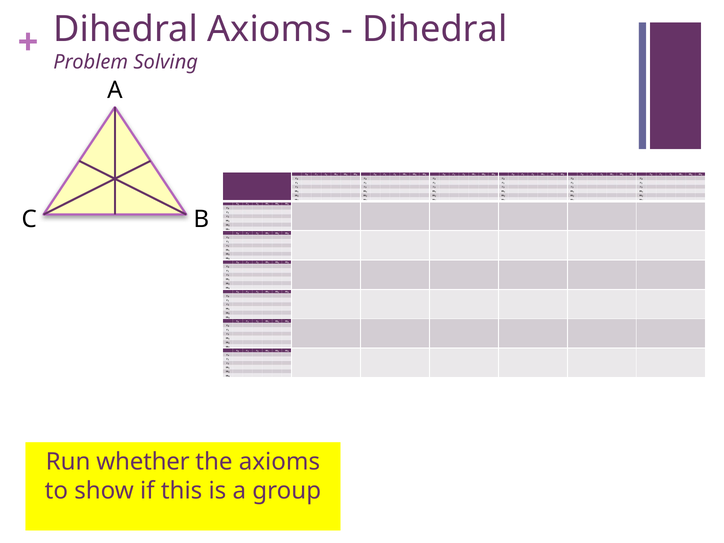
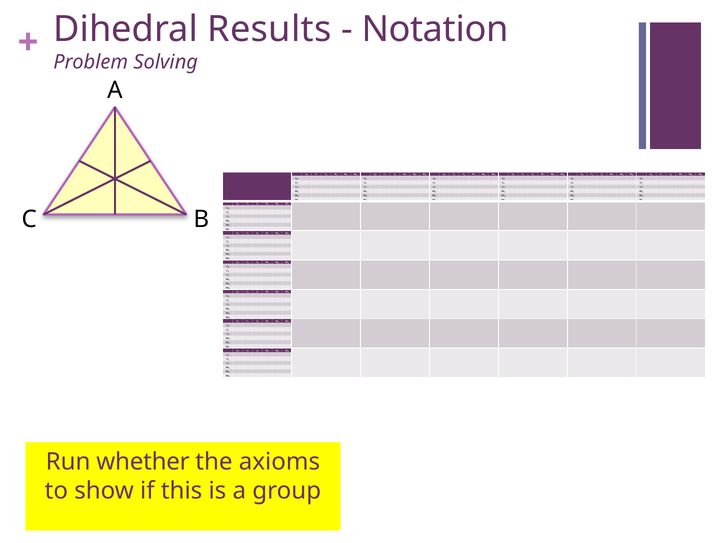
Dihedral Axioms: Axioms -> Results (269, 29)
Dihedral: Dihedral -> Notation (435, 29)
